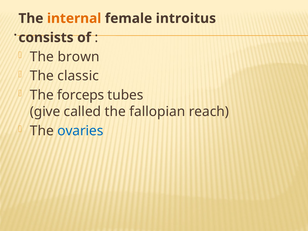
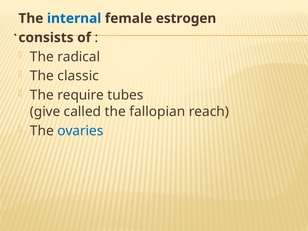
internal colour: orange -> blue (74, 18)
introitus: introitus -> estrogen (186, 18)
brown: brown -> radical (79, 57)
forceps: forceps -> require (81, 95)
